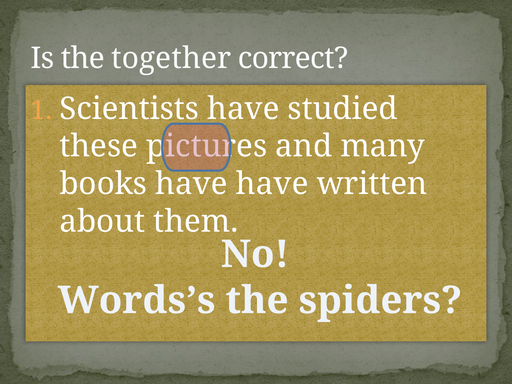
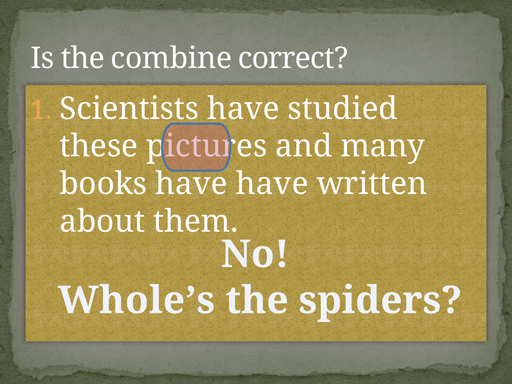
together: together -> combine (171, 58)
Words’s: Words’s -> Whole’s (136, 300)
